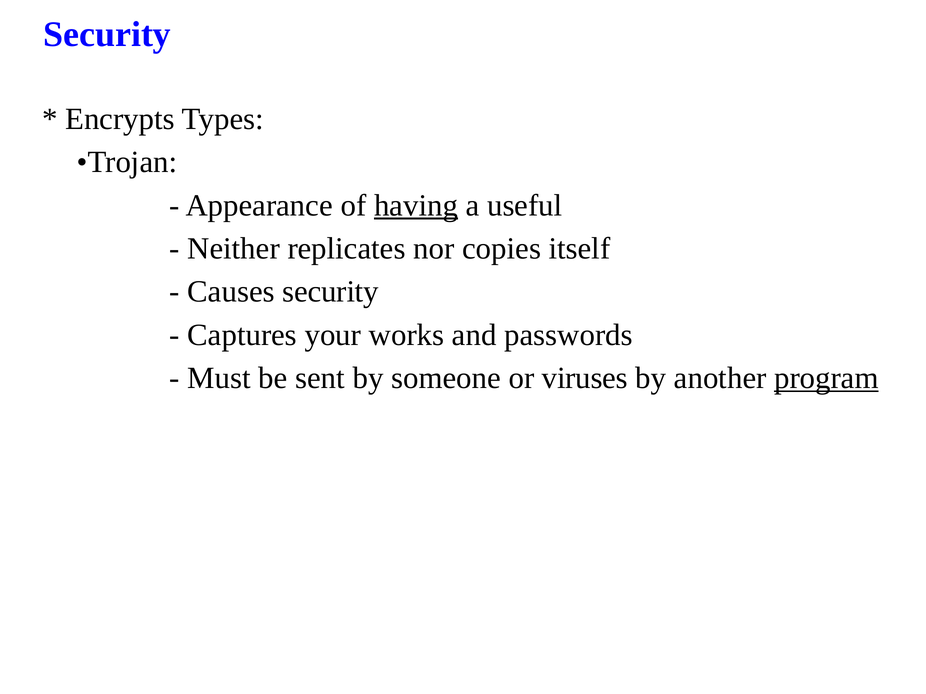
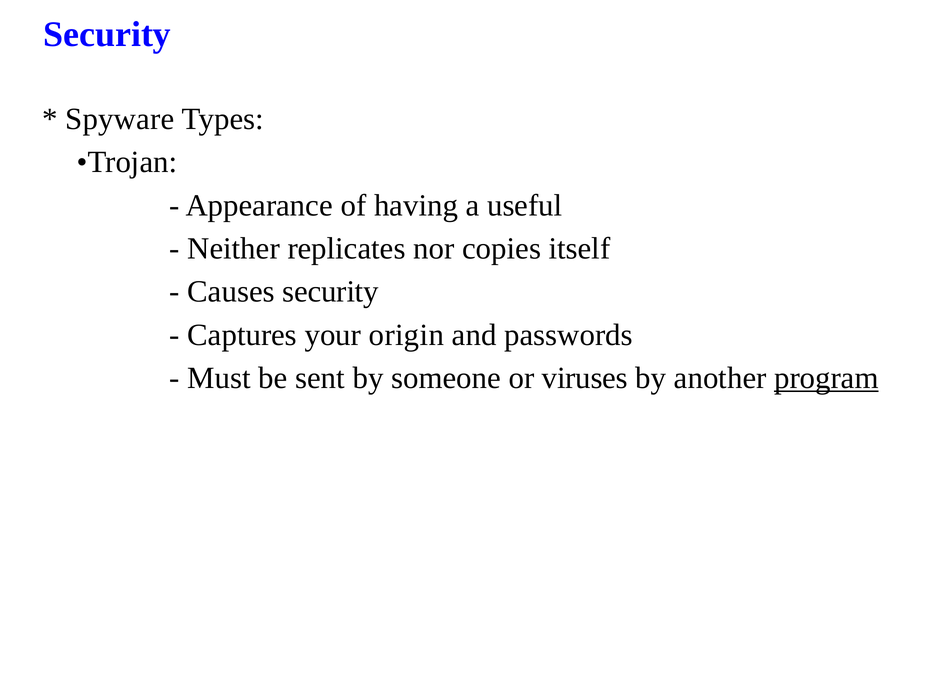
Encrypts: Encrypts -> Spyware (120, 119)
having underline: present -> none (416, 205)
works: works -> origin (406, 335)
